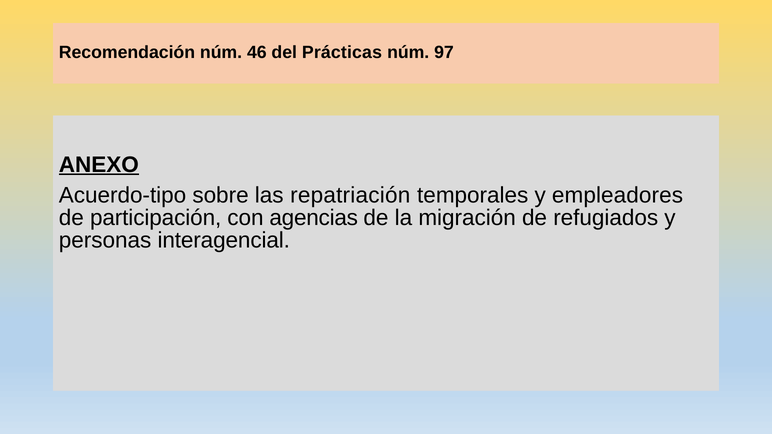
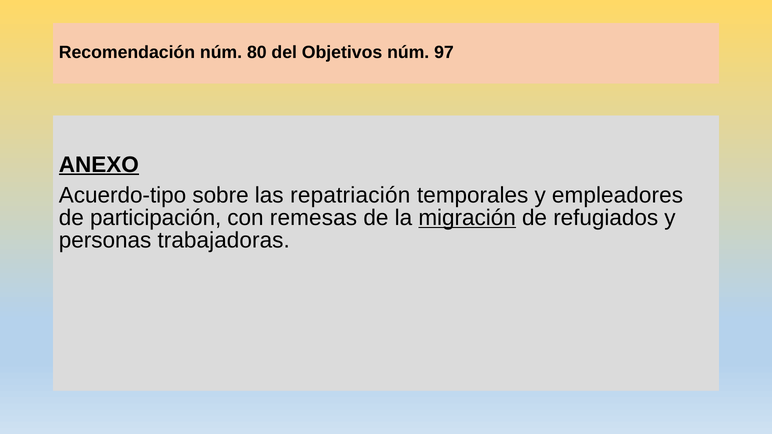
46: 46 -> 80 (257, 52)
Prácticas: Prácticas -> Objetivos (342, 52)
agencias: agencias -> remesas (313, 218)
migración underline: none -> present (467, 218)
interagencial: interagencial -> trabajadoras (224, 241)
